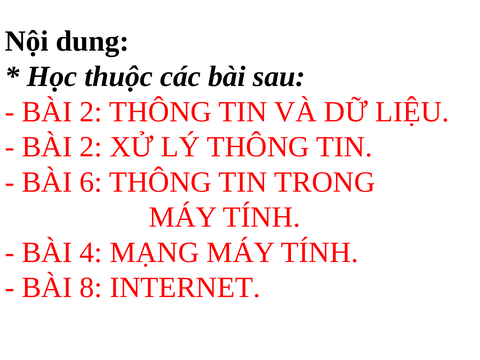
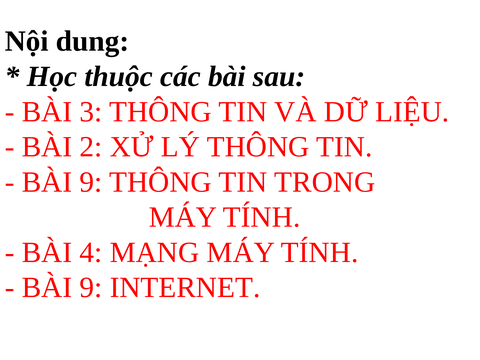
2: 2 -> 3 (91, 112)
6: 6 -> 9 (91, 182)
8: 8 -> 9 (91, 288)
